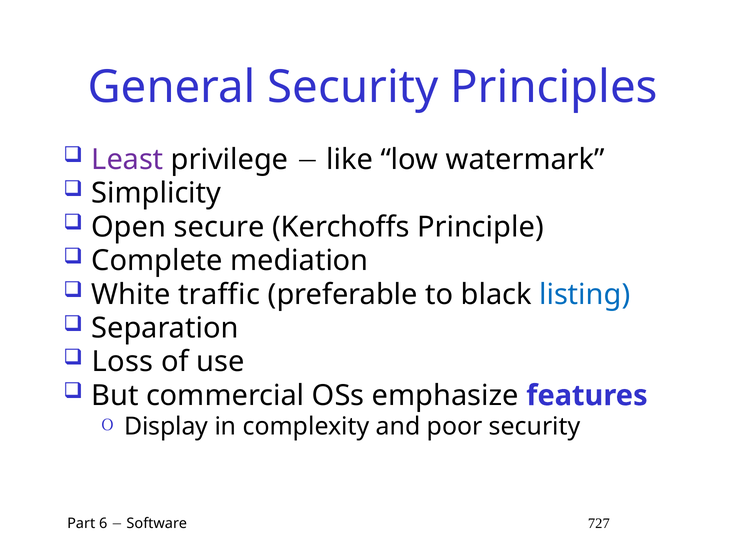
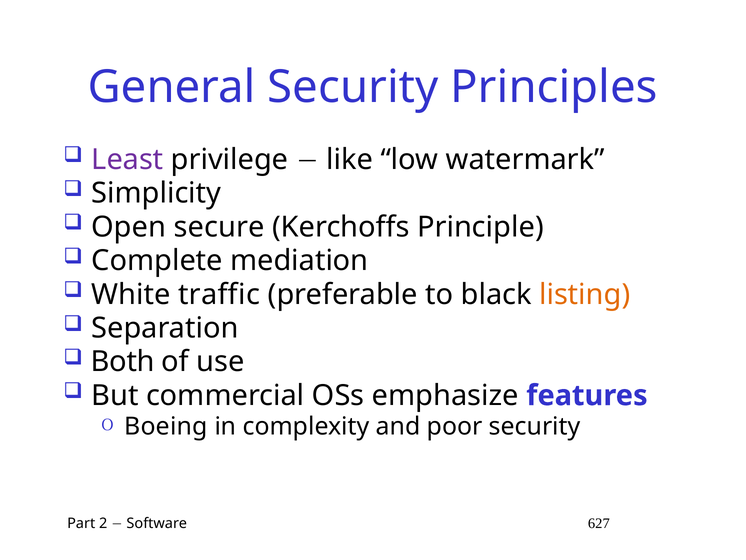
listing colour: blue -> orange (585, 294)
Loss: Loss -> Both (123, 362)
Display: Display -> Boeing (166, 426)
6: 6 -> 2 (103, 523)
727: 727 -> 627 (599, 523)
